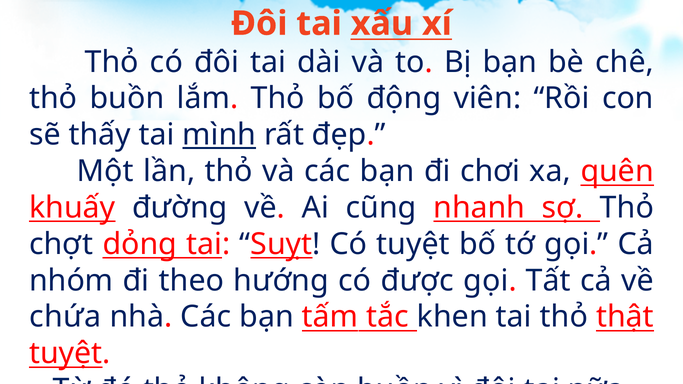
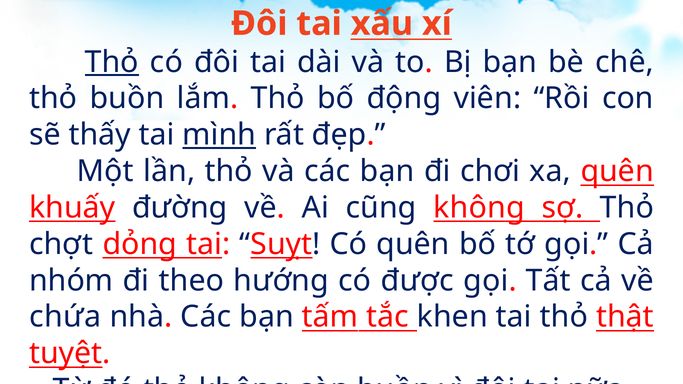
Thỏ underline: none -> present (112, 62)
cũng nhanh: nhanh -> không (479, 208)
Có tuyệt: tuyệt -> quên (413, 244)
